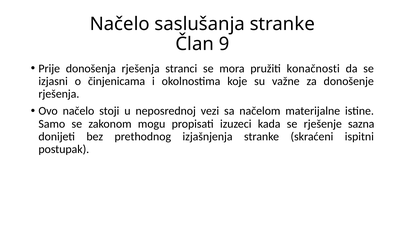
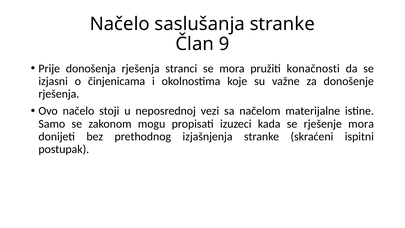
rješenje sazna: sazna -> mora (361, 124)
